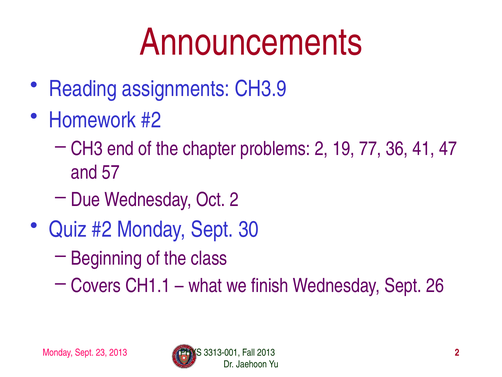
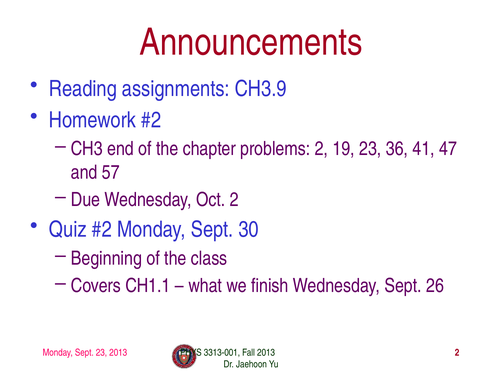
19 77: 77 -> 23 (370, 149)
